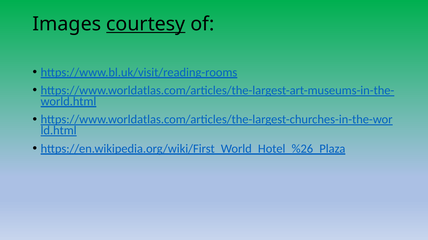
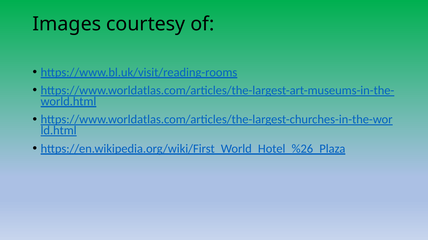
courtesy underline: present -> none (146, 24)
